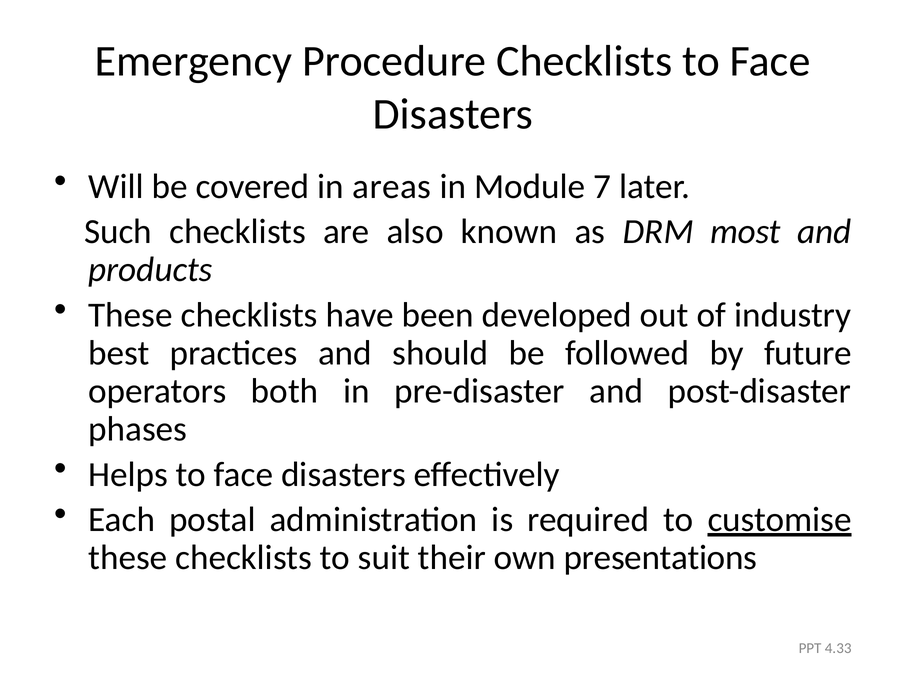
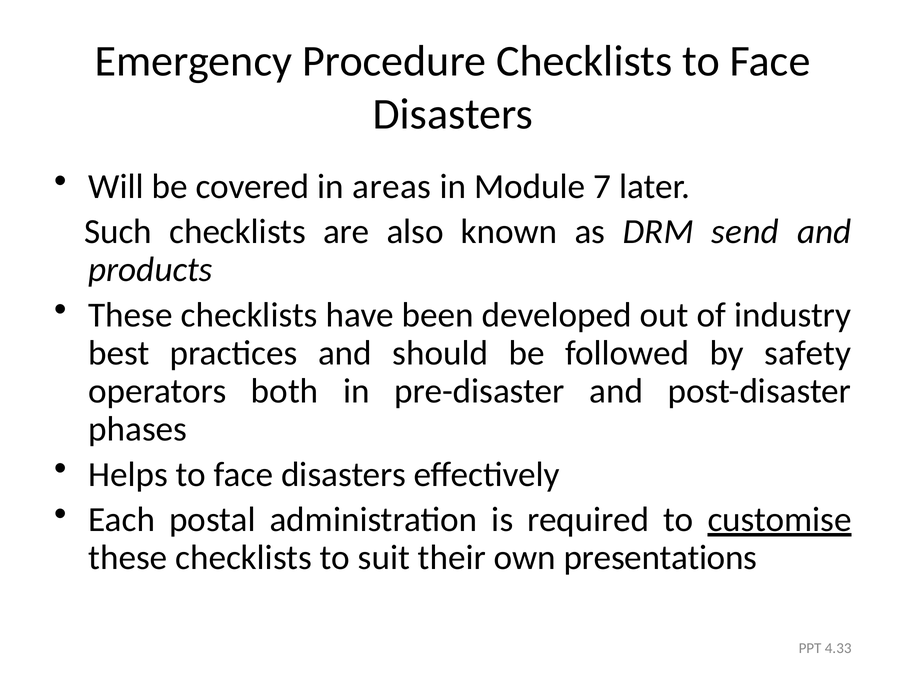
most: most -> send (745, 232)
future: future -> safety (808, 353)
